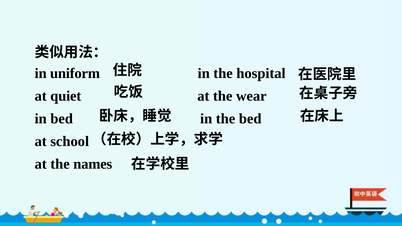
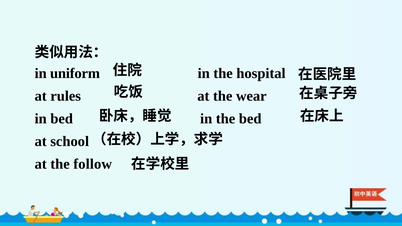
quiet: quiet -> rules (66, 96)
names: names -> follow (93, 164)
